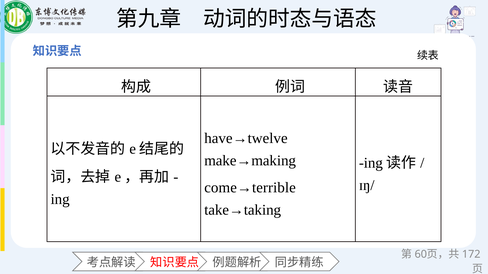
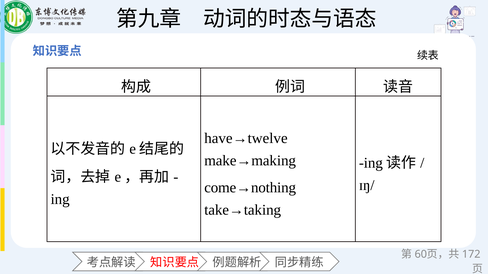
come→terrible: come→terrible -> come→nothing (250, 188)
